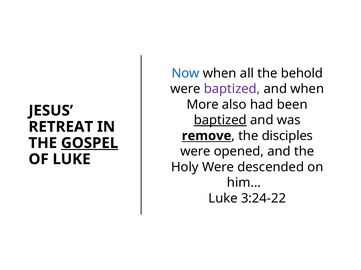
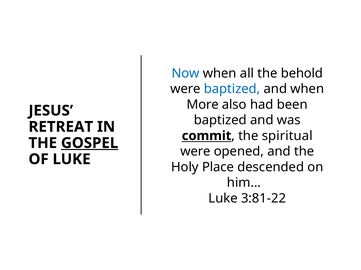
baptized colour: purple -> blue (232, 89)
baptized underline: present -> none (220, 120)
remove: remove -> commit (207, 136)
disciples: disciples -> spiritual (287, 136)
Holy Were: Were -> Place (218, 168)
3:24-22: 3:24-22 -> 3:81-22 (264, 199)
